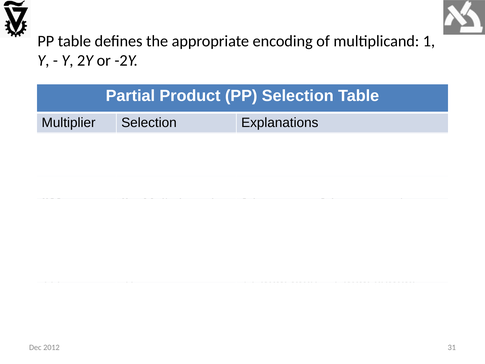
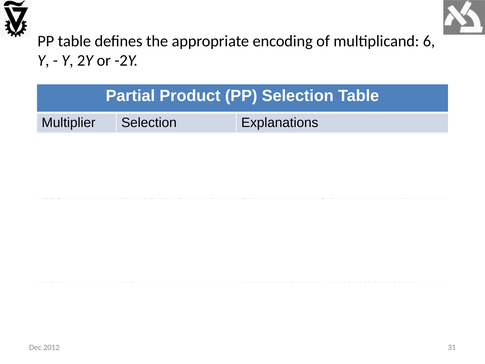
of multiplicand 1: 1 -> 6 (429, 41)
